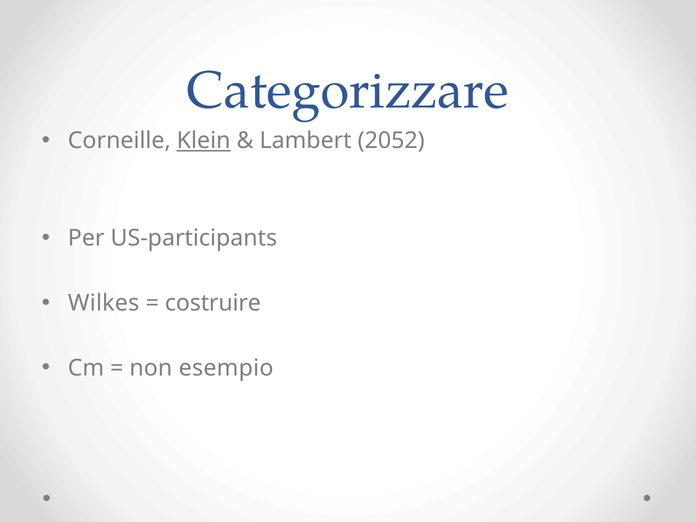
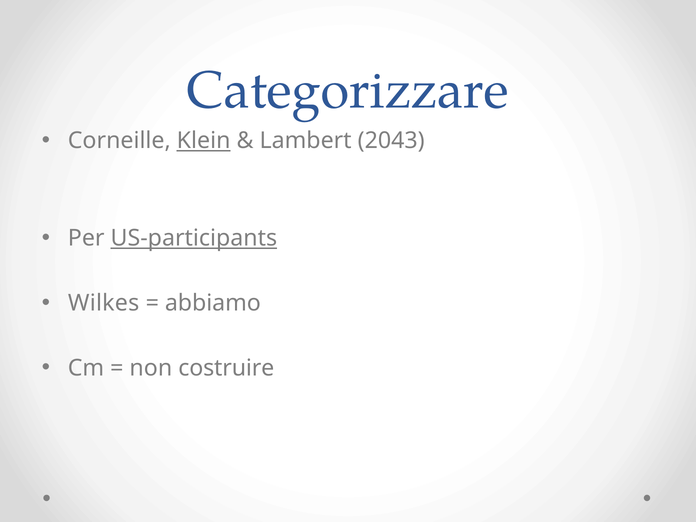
2052: 2052 -> 2043 (391, 141)
US-participants underline: none -> present (194, 238)
costruire: costruire -> abbiamo (213, 303)
esempio: esempio -> costruire (226, 368)
